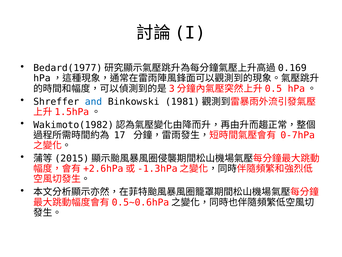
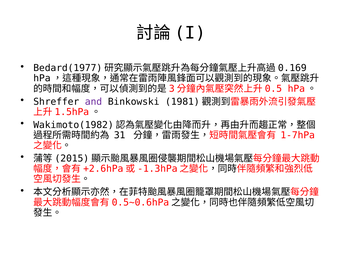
and colour: blue -> purple (94, 101)
17: 17 -> 31 (120, 135)
0-7hPa: 0-7hPa -> 1-7hPa (298, 135)
